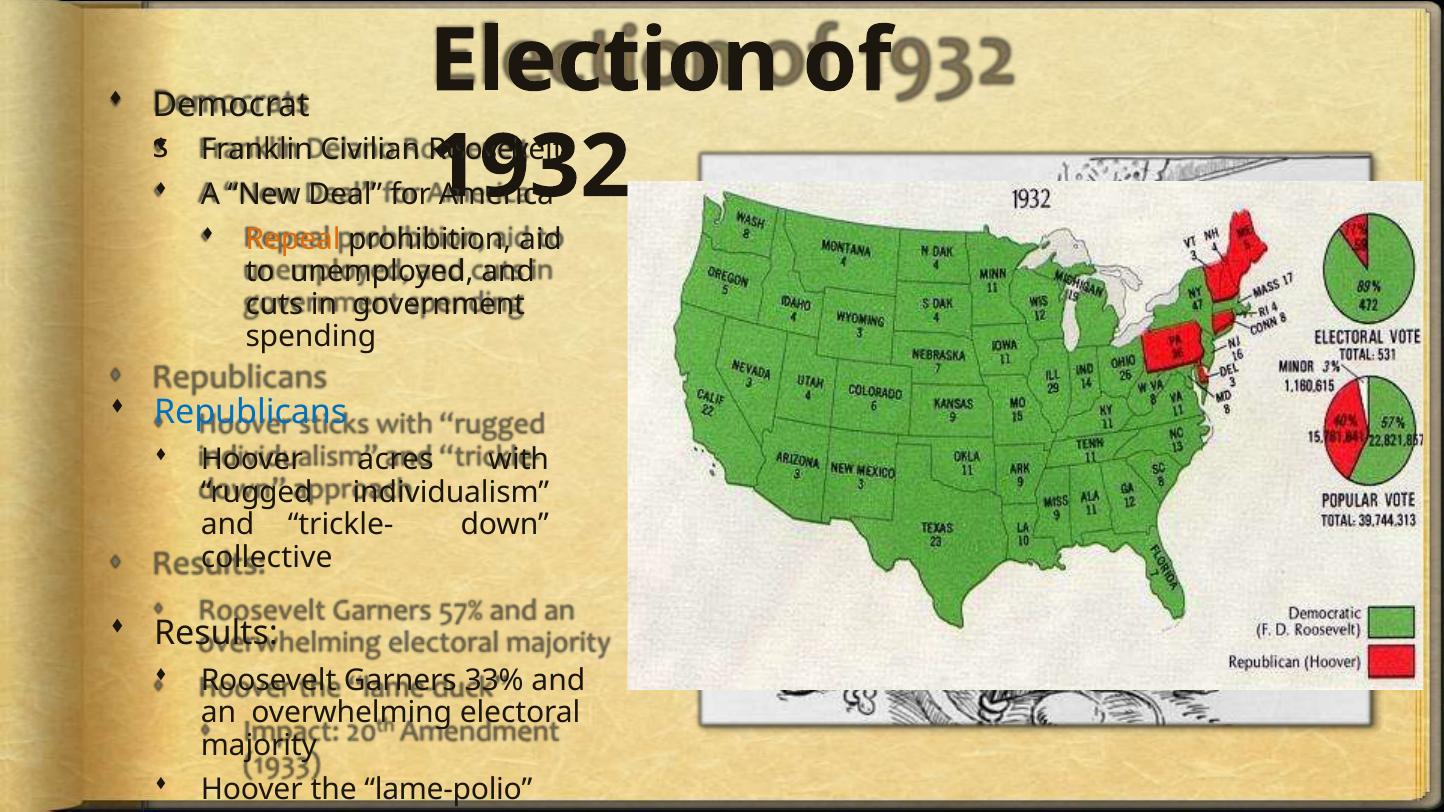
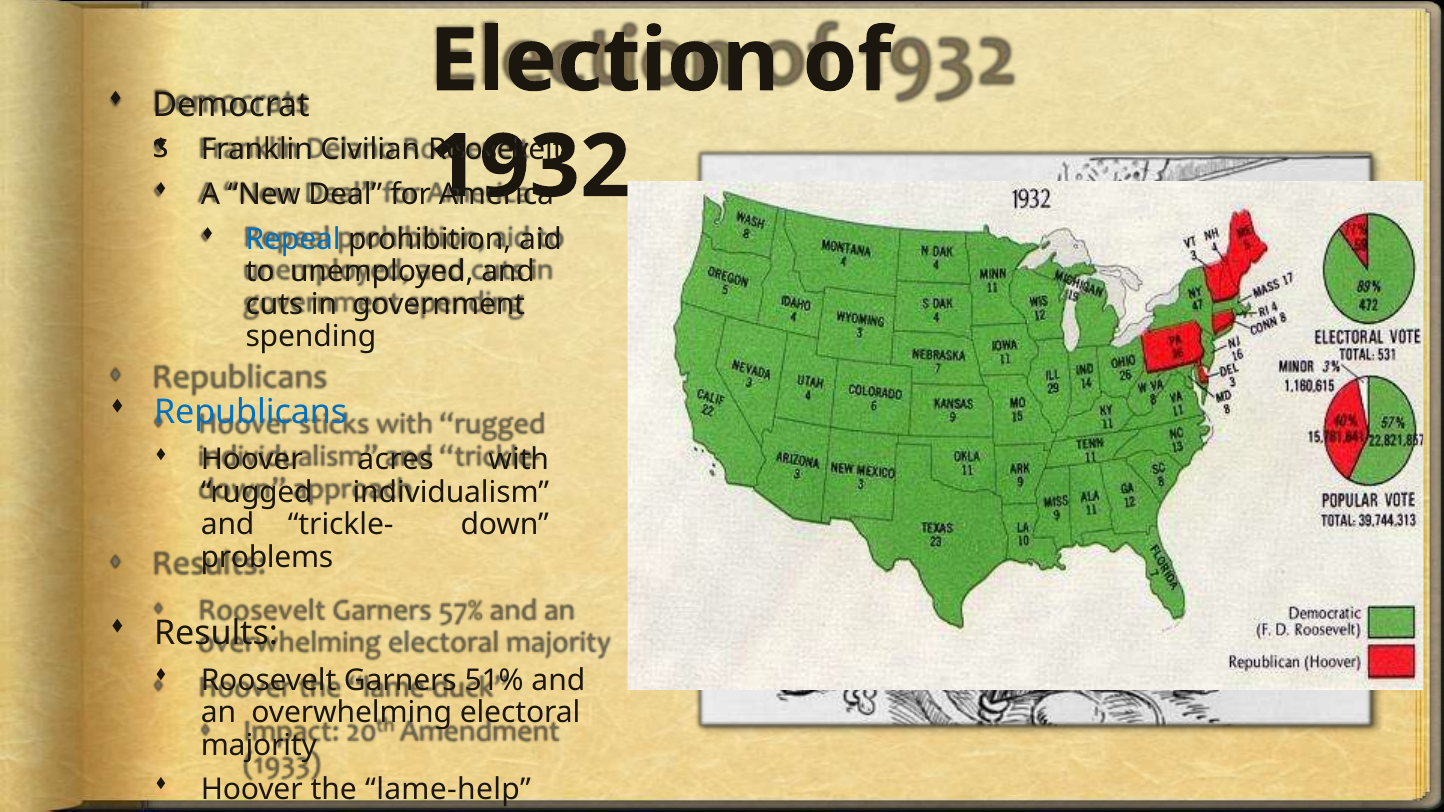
Repeal colour: orange -> blue (293, 239)
collective: collective -> problems (267, 558)
33%: 33% -> 51% (494, 681)
lame-polio: lame-polio -> lame-help (448, 790)
